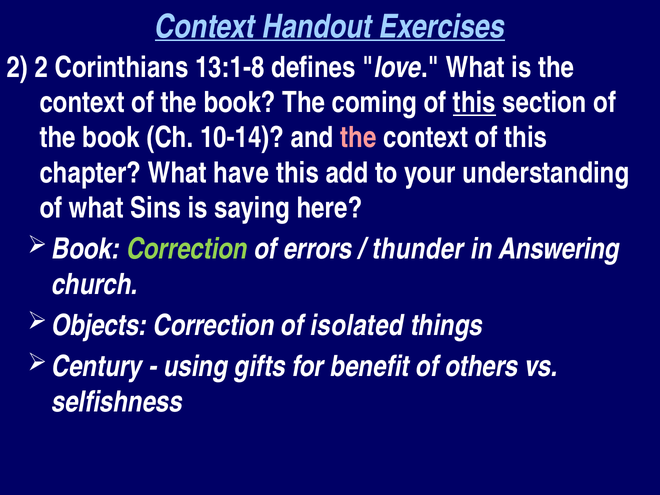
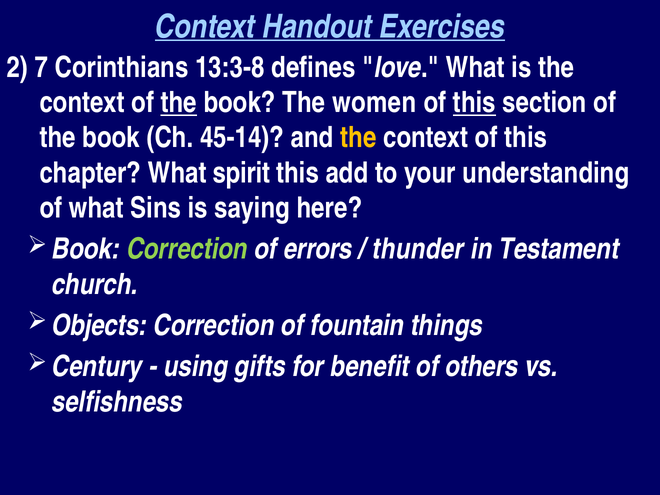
2 2: 2 -> 7 (41, 67)
13:1-8: 13:1-8 -> 13:3-8 (230, 67)
the underline: none -> present (179, 103)
coming: coming -> women (374, 103)
10-14: 10-14 -> 45-14 (242, 138)
the colour: pink -> yellow (358, 138)
have: have -> spirit (241, 173)
Answering: Answering -> Testament (559, 249)
isolated: isolated -> fountain (357, 326)
